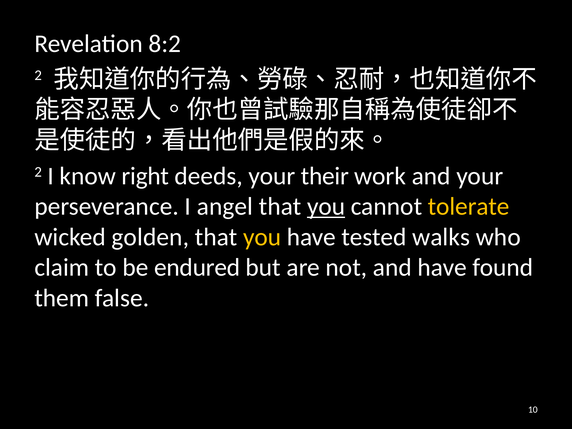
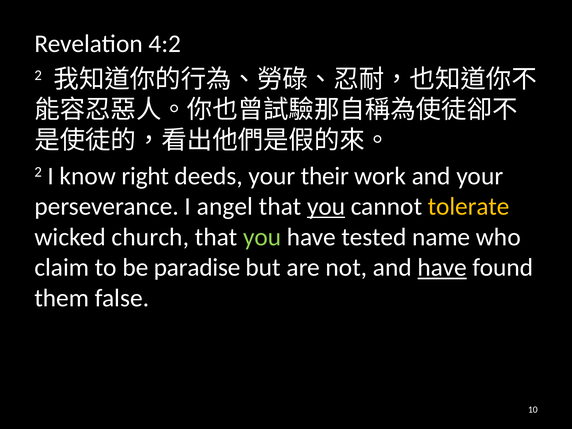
8:2: 8:2 -> 4:2 (165, 44)
golden: golden -> church (150, 237)
you colour: yellow -> light green (262, 237)
walks: walks -> name (441, 237)
endured: endured -> paradise (197, 267)
have underline: none -> present (442, 267)
